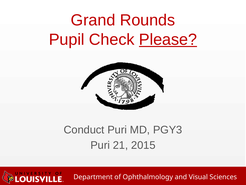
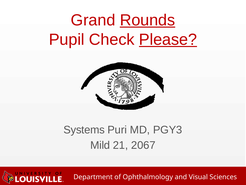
Rounds underline: none -> present (147, 20)
Conduct: Conduct -> Systems (84, 130)
Puri: Puri -> Mild (100, 145)
2015: 2015 -> 2067 (143, 145)
